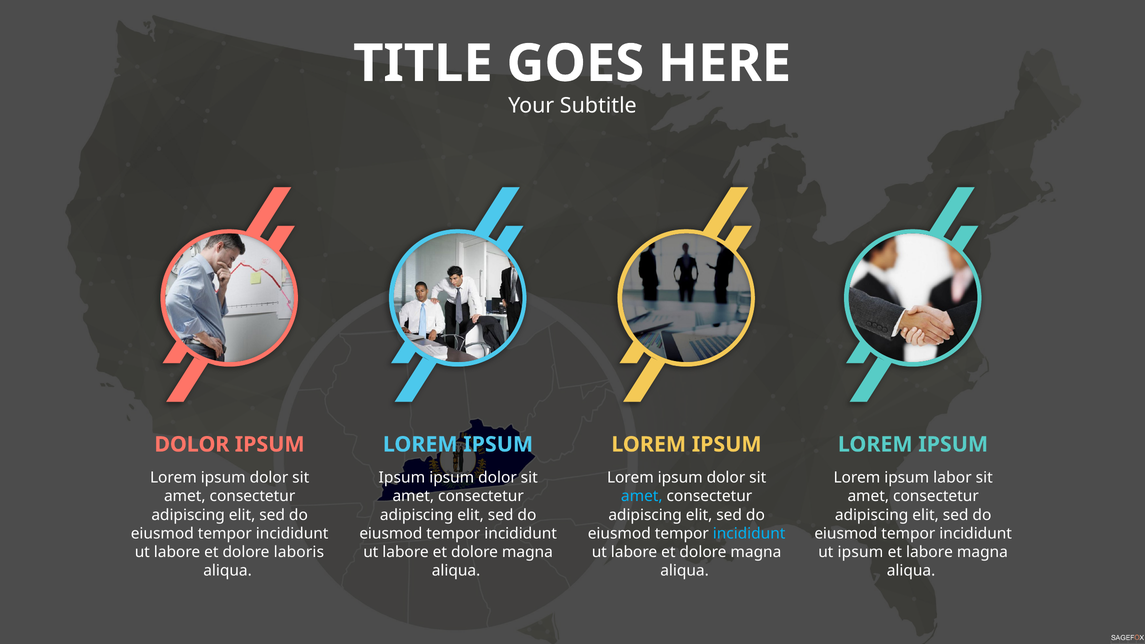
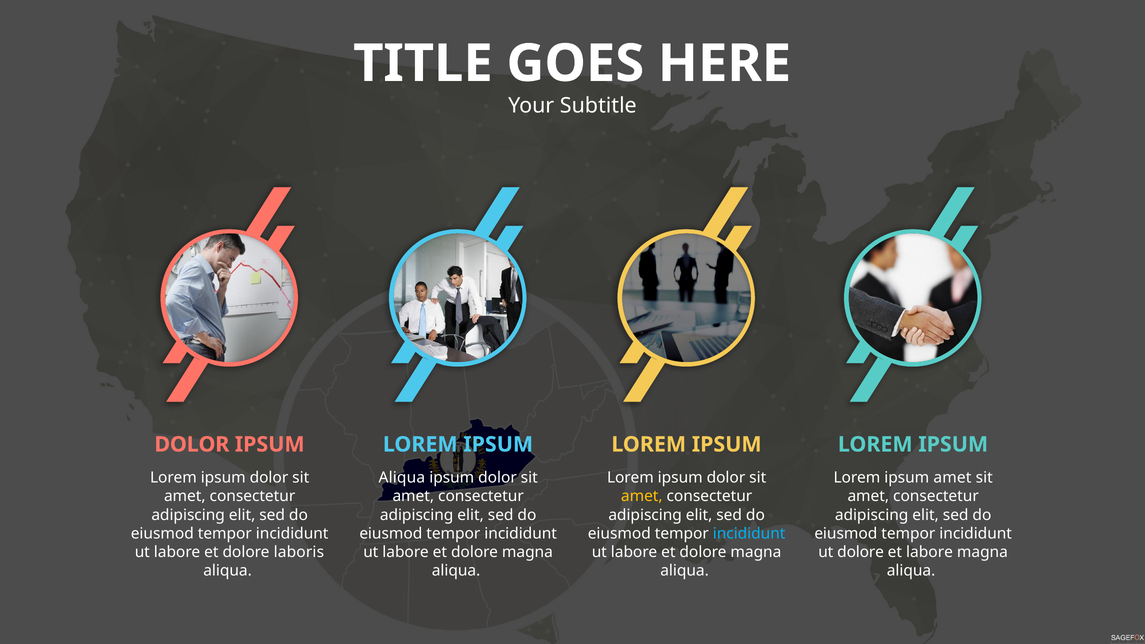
Ipsum: Ipsum -> Aliqua (402, 478)
ipsum labor: labor -> amet (952, 478)
amet colour: light blue -> yellow (642, 496)
ut ipsum: ipsum -> dolore (861, 552)
